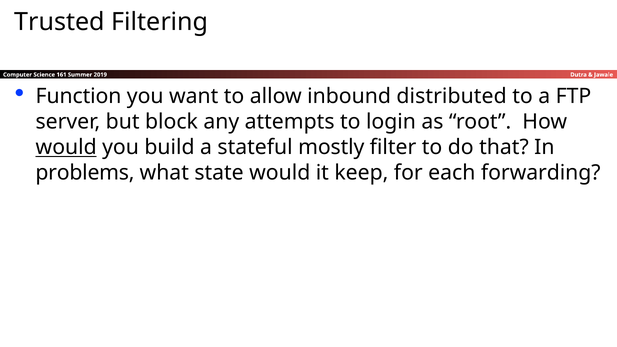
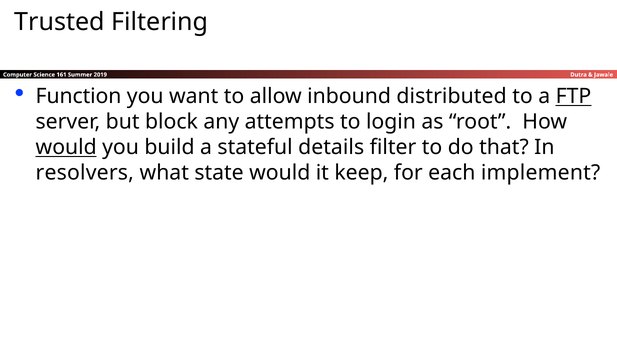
FTP underline: none -> present (573, 96)
mostly: mostly -> details (331, 147)
problems: problems -> resolvers (85, 173)
forwarding: forwarding -> implement (541, 173)
